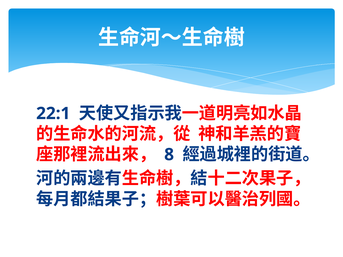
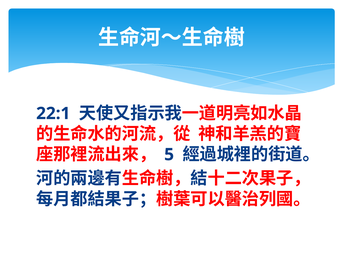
8: 8 -> 5 (169, 155)
